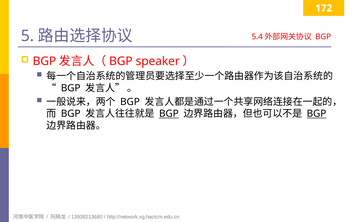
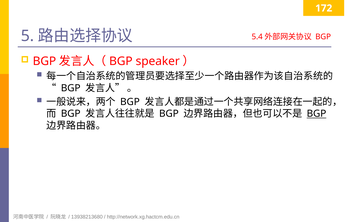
BGP underline: present -> none (169, 114)
